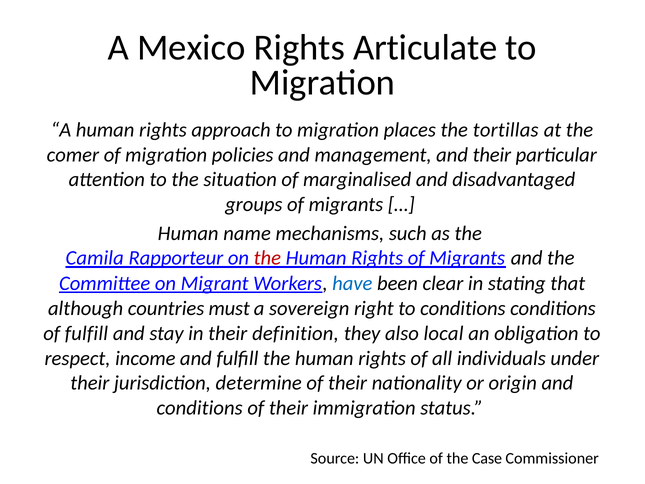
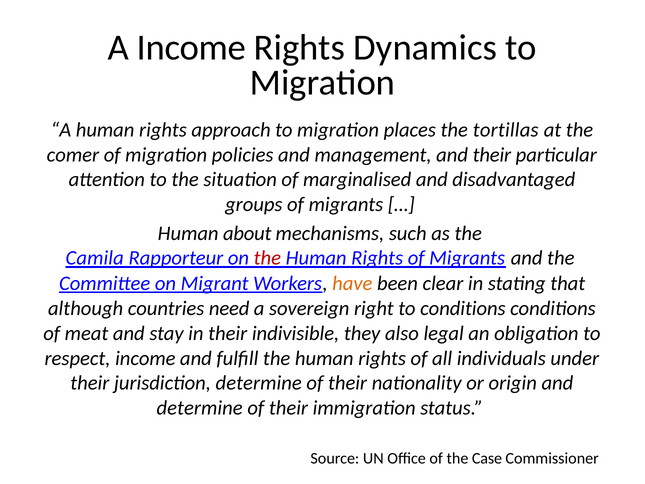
A Mexico: Mexico -> Income (192, 48)
Articulate: Articulate -> Dynamics (425, 48)
name: name -> about (247, 233)
have colour: blue -> orange (352, 283)
must: must -> need (229, 309)
of fulfill: fulfill -> meat (87, 333)
definition: definition -> indivisible (296, 333)
local: local -> legal (444, 333)
conditions: conditions -> determine (200, 408)
